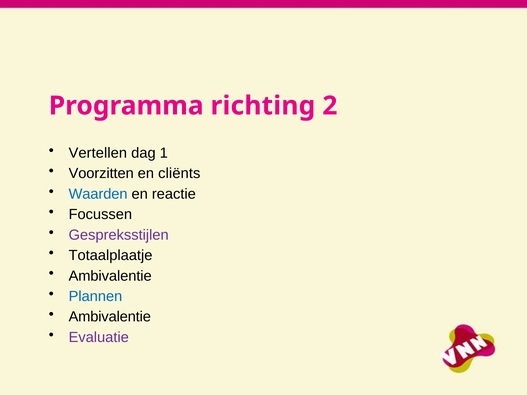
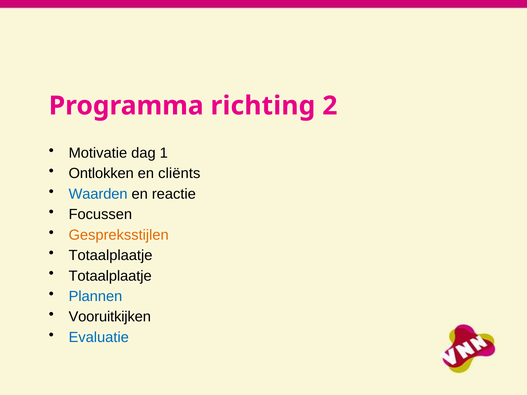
Vertellen: Vertellen -> Motivatie (98, 153)
Voorzitten: Voorzitten -> Ontlokken (101, 174)
Gespreksstijlen colour: purple -> orange (119, 235)
Ambivalentie: Ambivalentie -> Totaalplaatje (110, 276)
Ambivalentie: Ambivalentie -> Vooruitkijken (110, 317)
Evaluatie colour: purple -> blue (99, 338)
